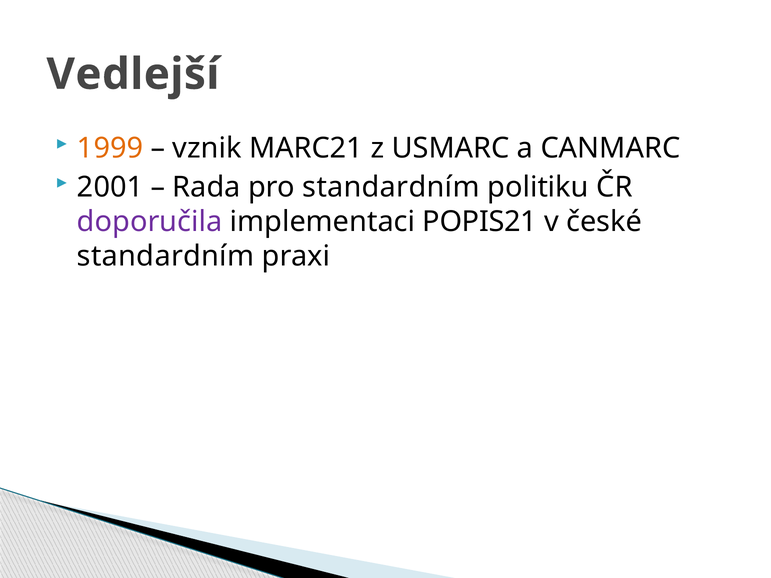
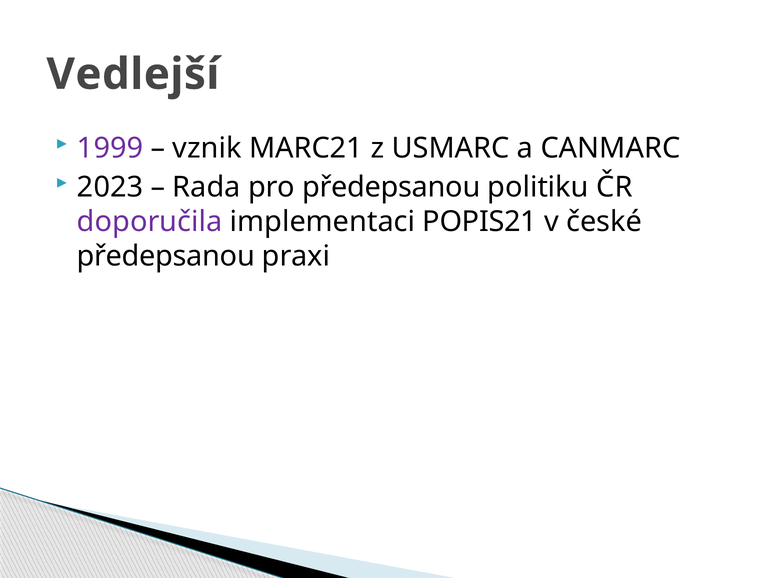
1999 colour: orange -> purple (110, 148)
2001: 2001 -> 2023 (110, 187)
pro standardním: standardním -> předepsanou (391, 187)
standardním: standardním -> předepsanou (166, 257)
